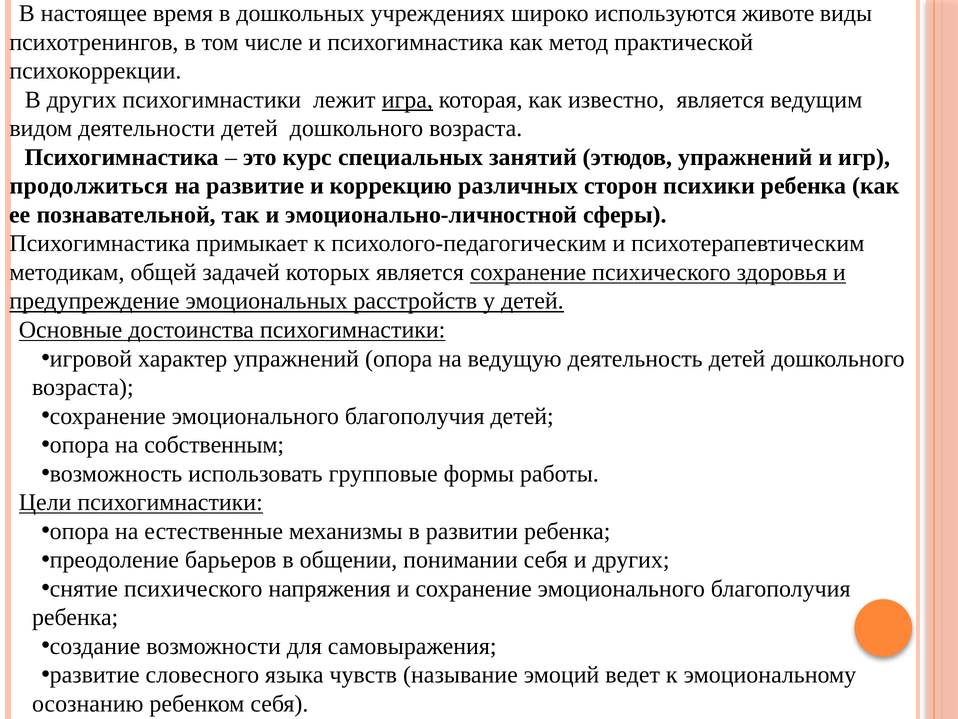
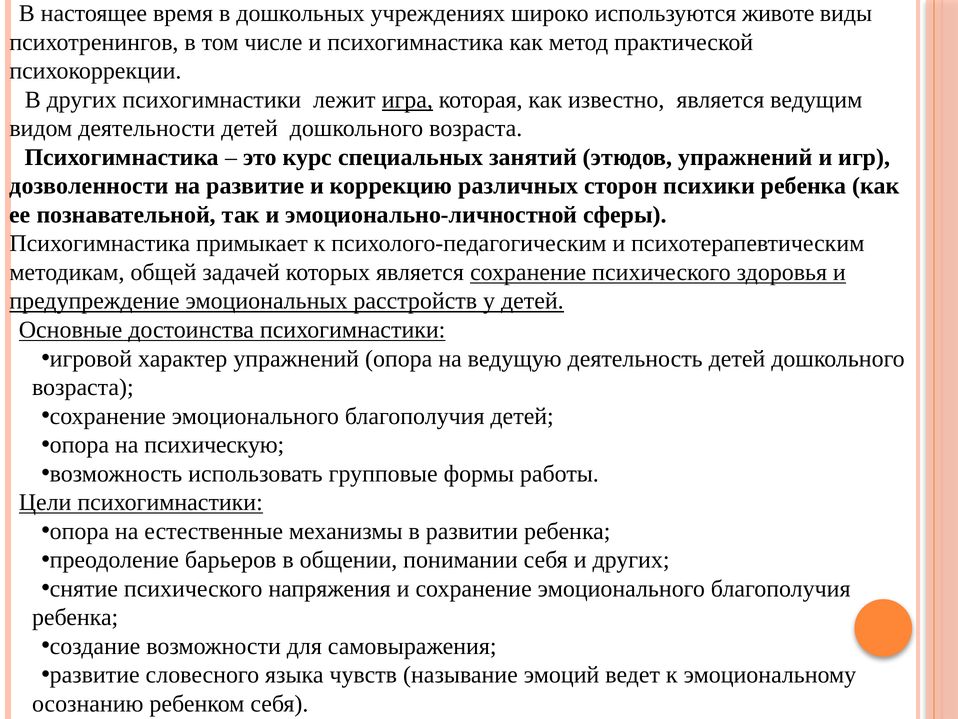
продолжиться: продолжиться -> дозволенности (89, 186)
собственным: собственным -> психическую (214, 445)
